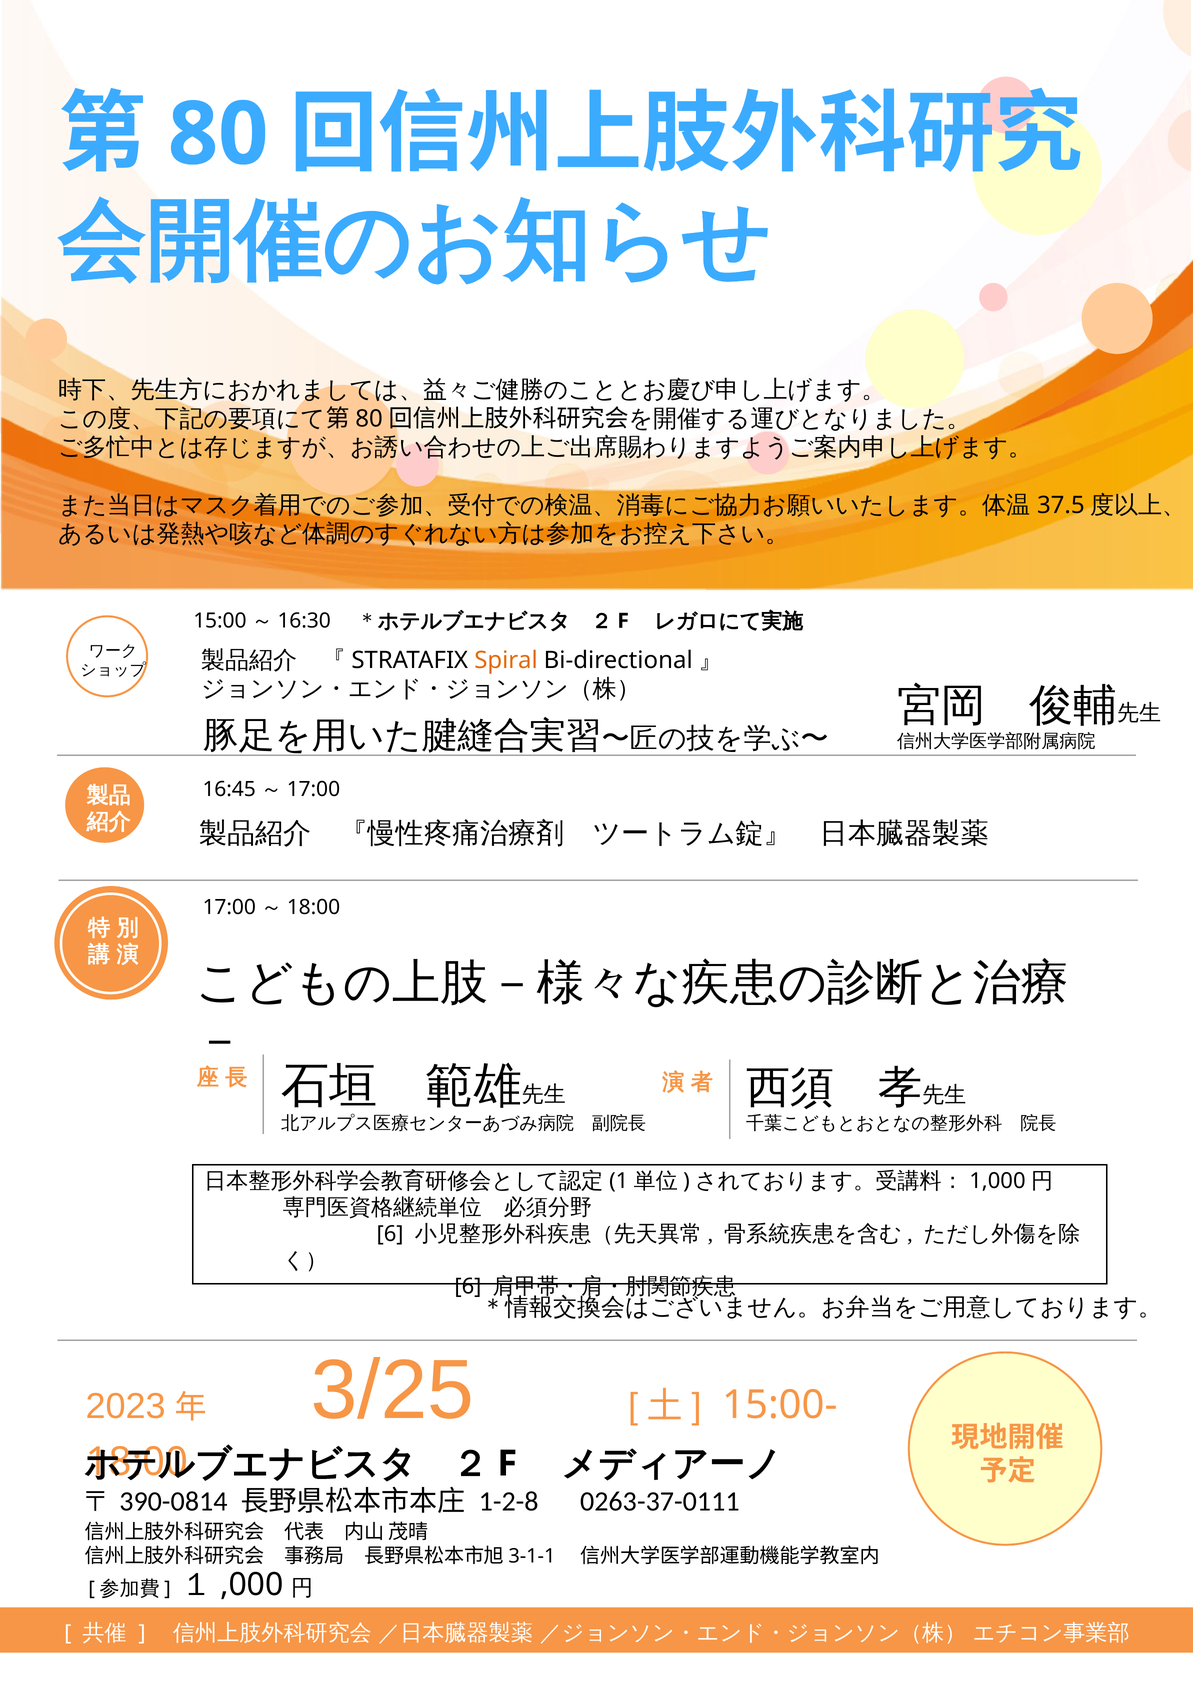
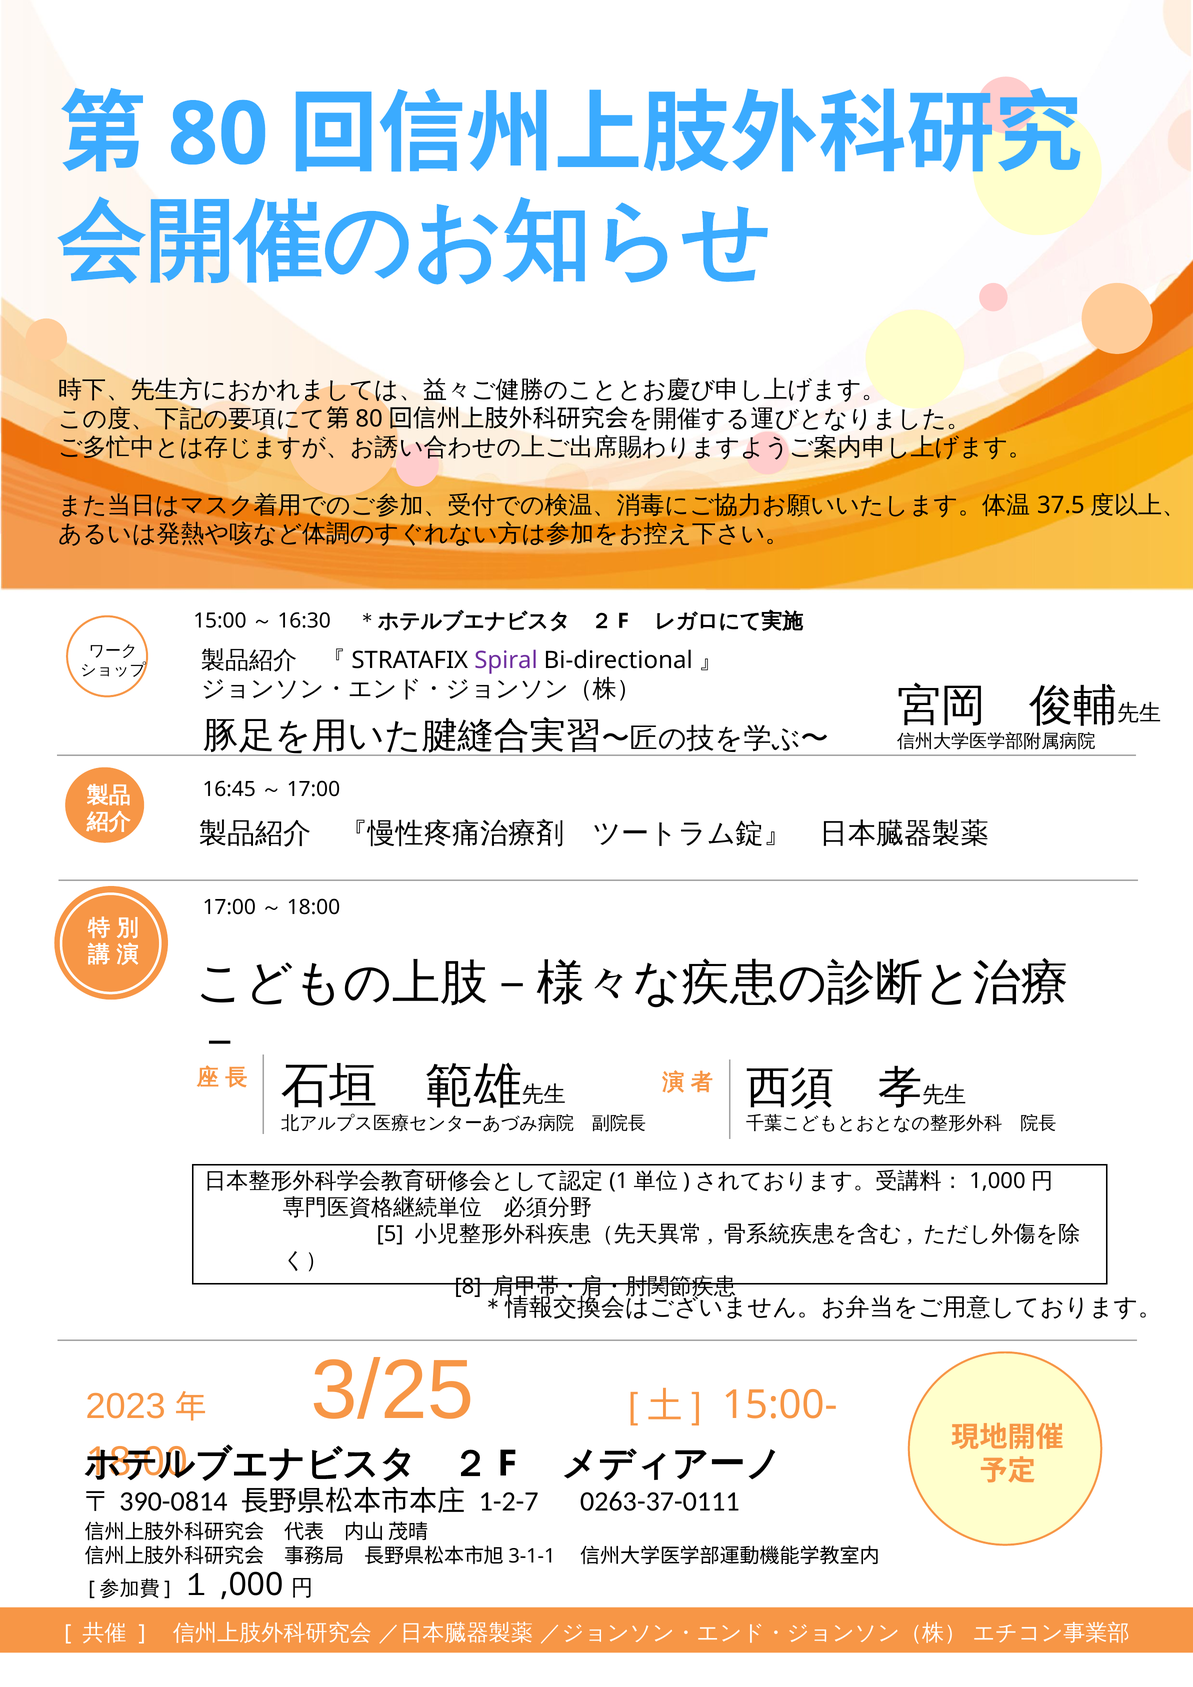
Spiral colour: orange -> purple (506, 660)
6: 6 -> 5 (390, 1234)
6: 6 -> 8 (468, 1287)
1-2-8: 1-2-8 -> 1-2-7 (509, 1502)
